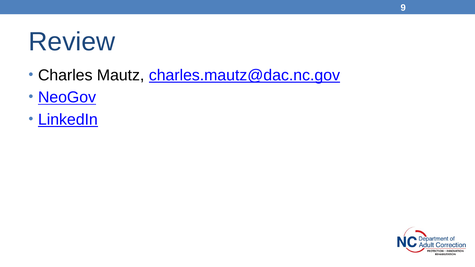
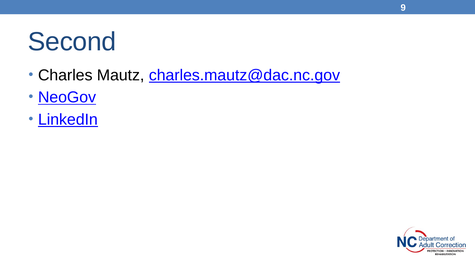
Review: Review -> Second (72, 42)
